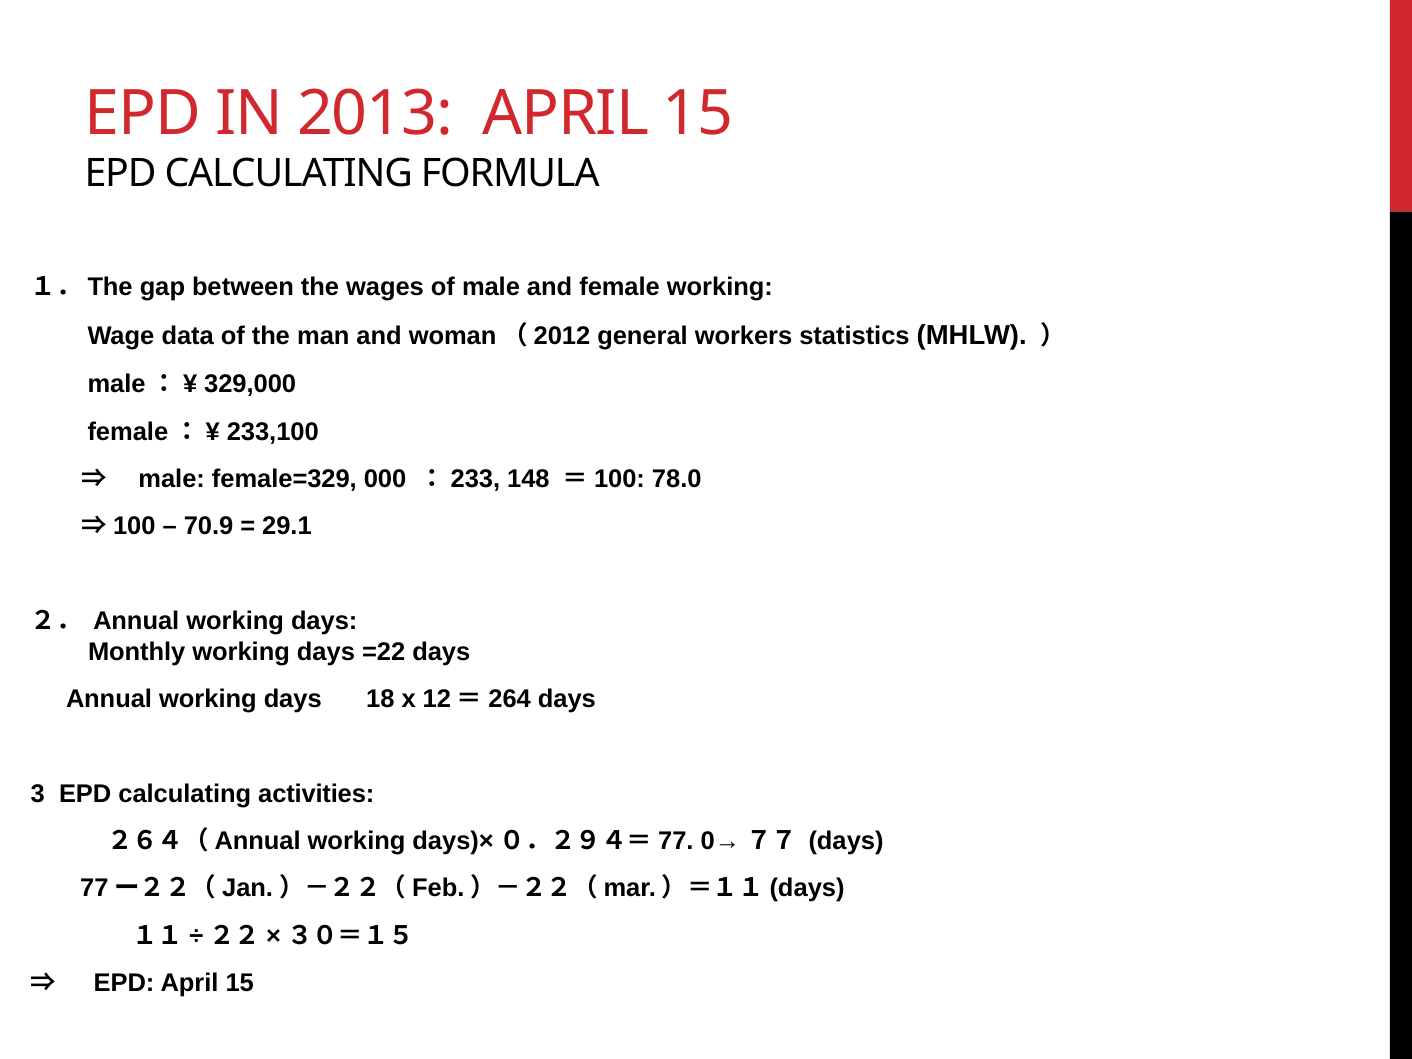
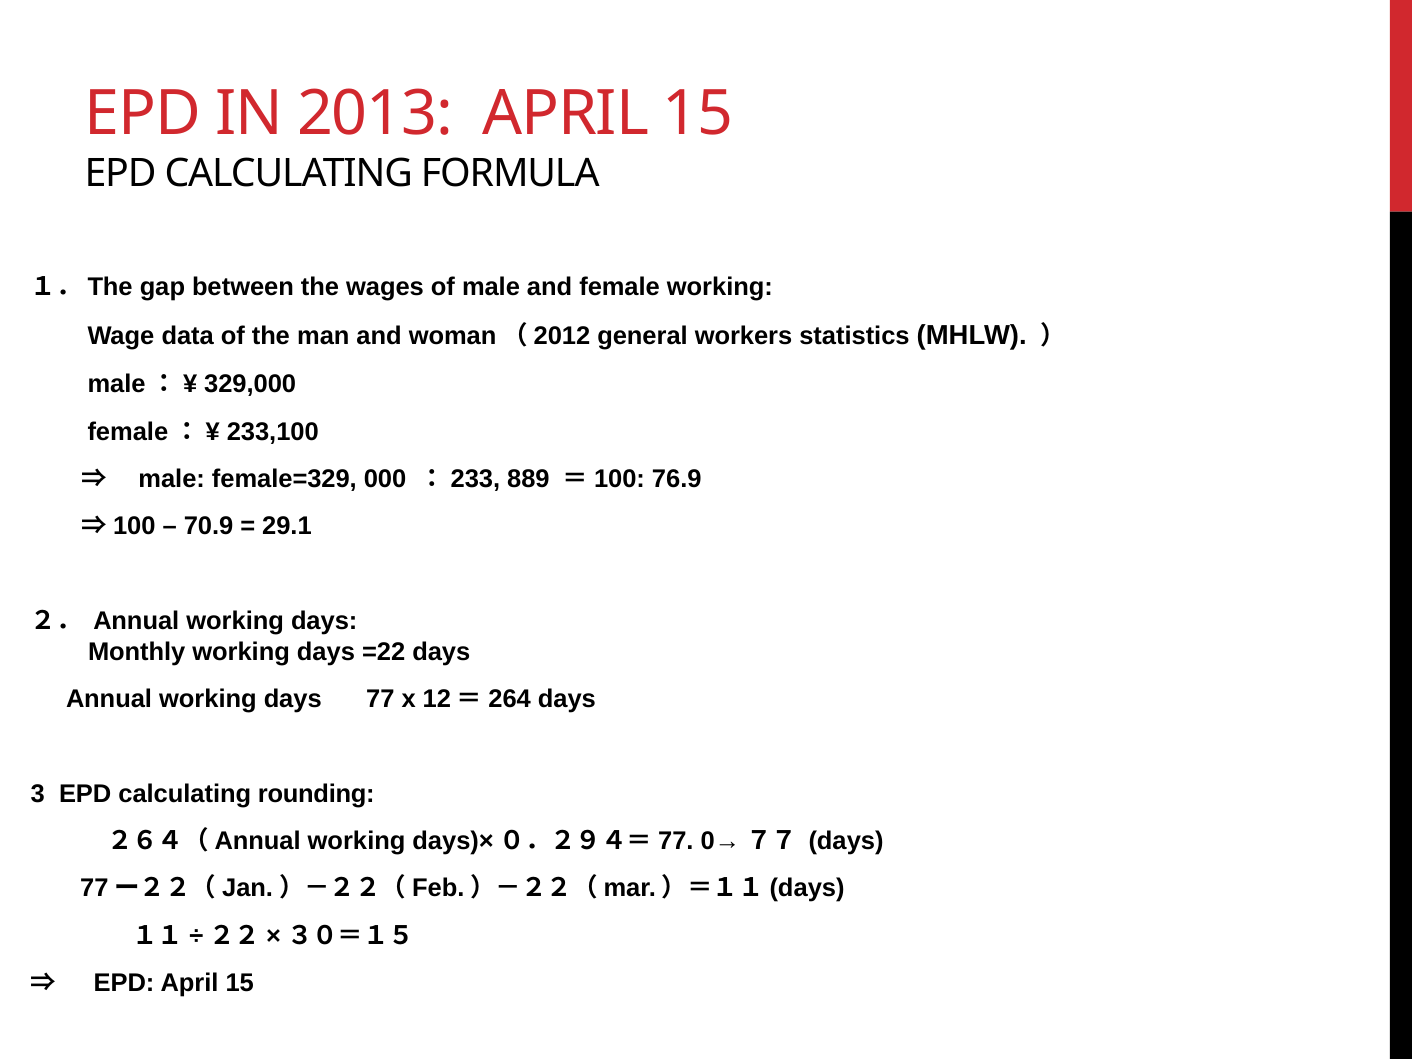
148: 148 -> 889 (528, 479)
78.0: 78.0 -> 76.9 (677, 479)
18: 18 -> 77 (380, 699)
activities: activities -> rounding (316, 794)
